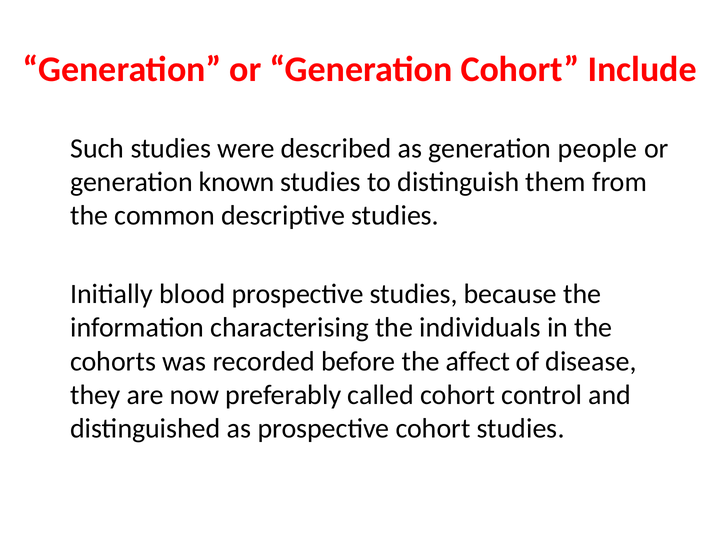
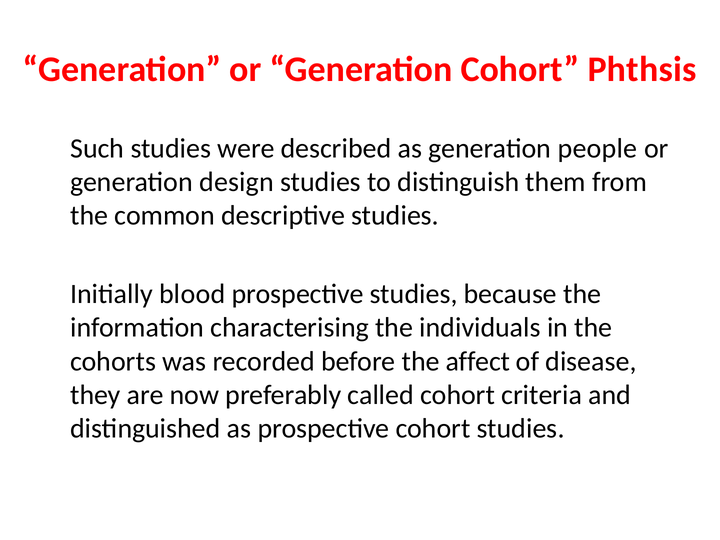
Include: Include -> Phthsis (642, 69)
known: known -> design (237, 182)
control: control -> criteria (542, 395)
